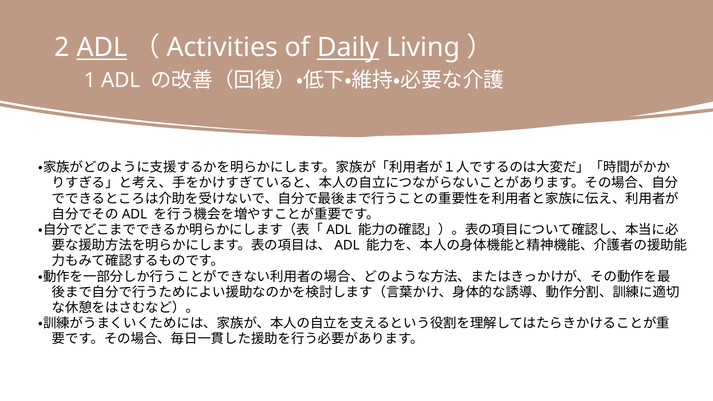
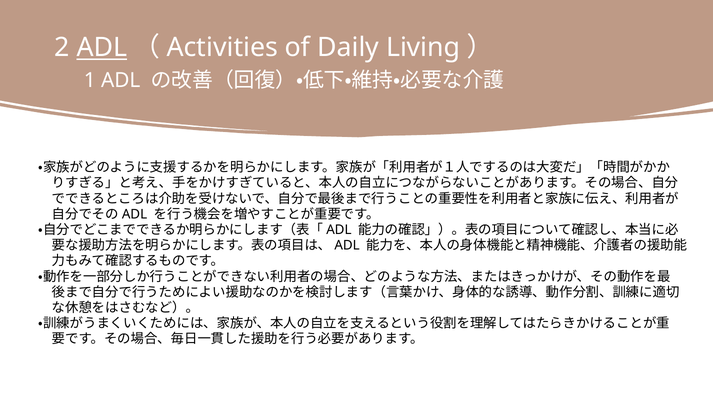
Daily underline: present -> none (348, 48)
